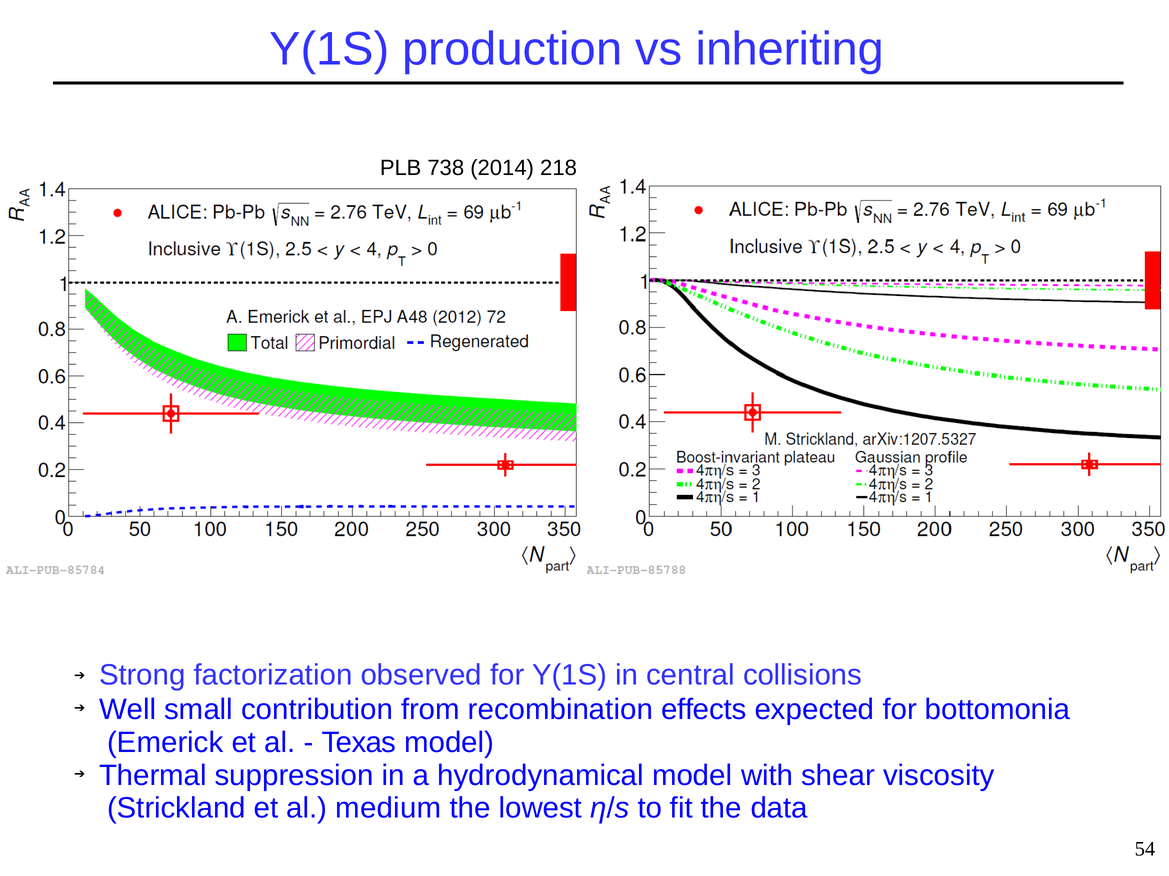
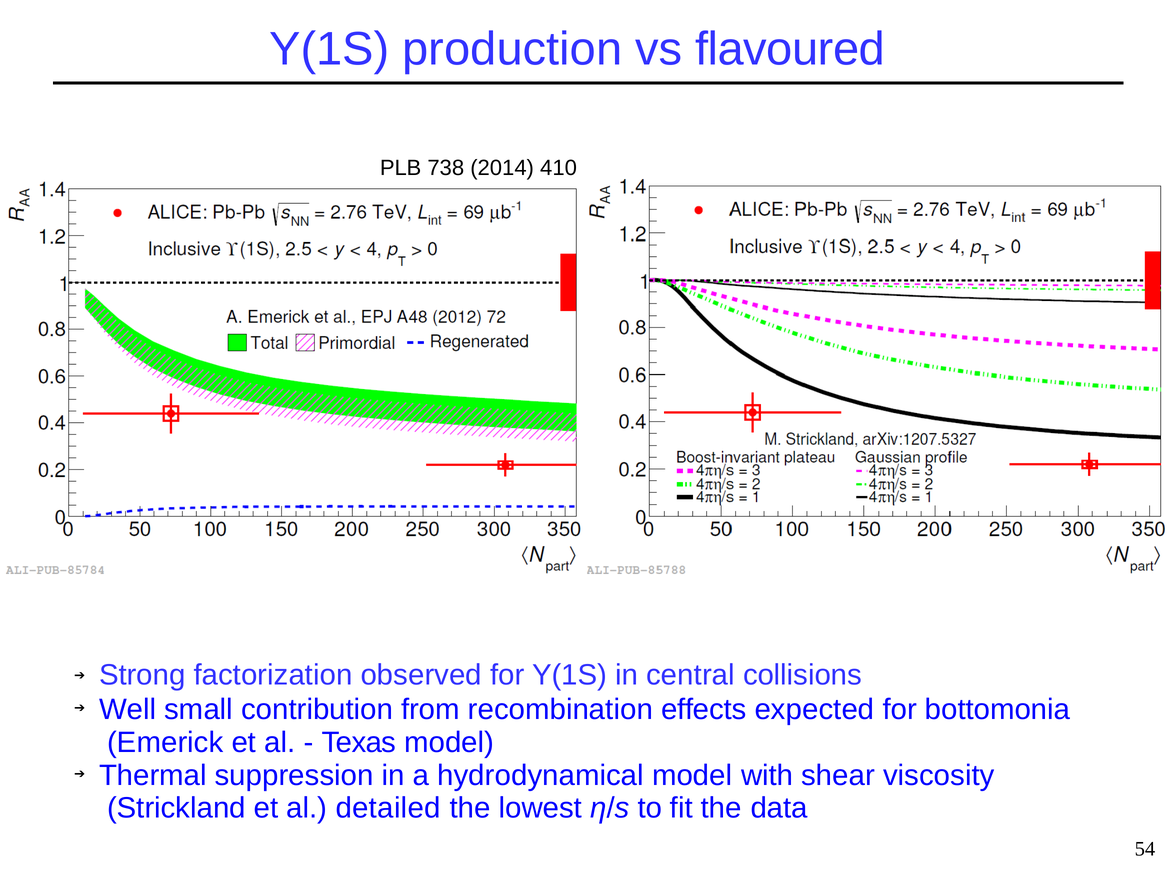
inheriting: inheriting -> flavoured (790, 49)
218: 218 -> 410 (559, 168)
medium: medium -> detailed (388, 808)
